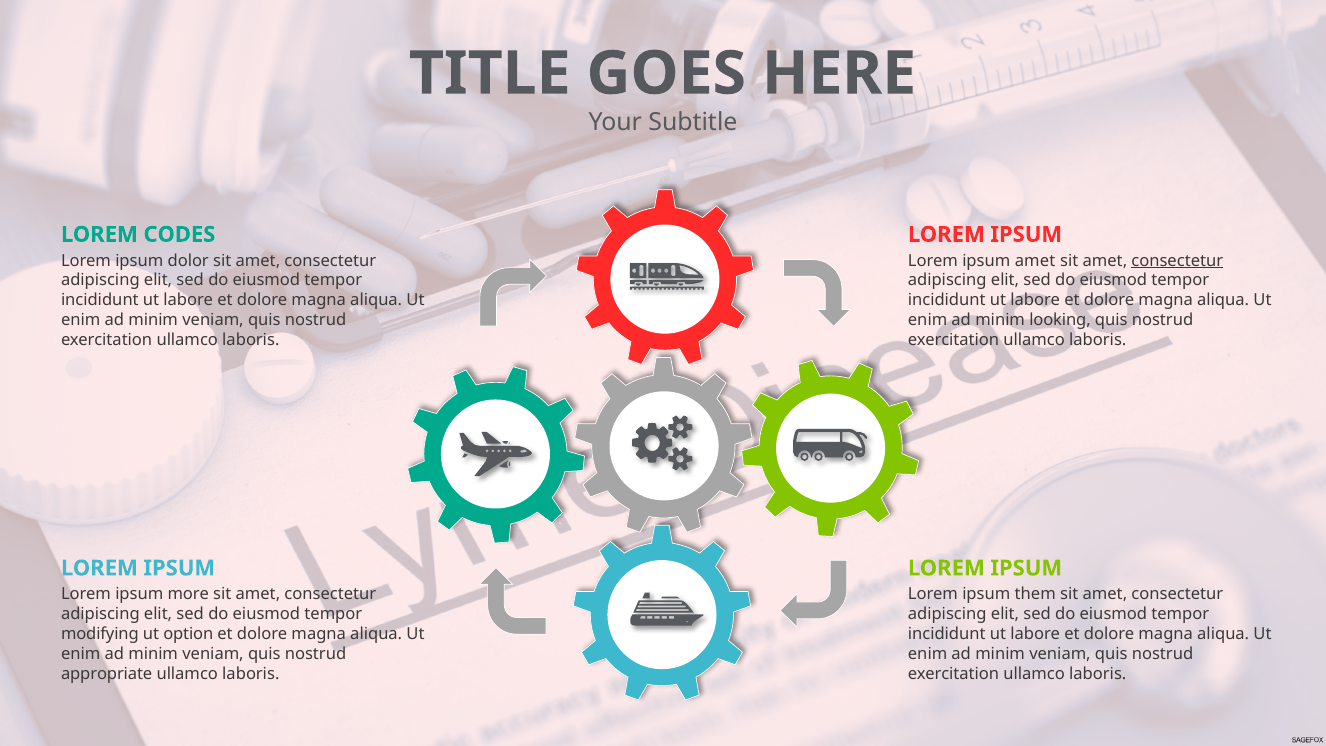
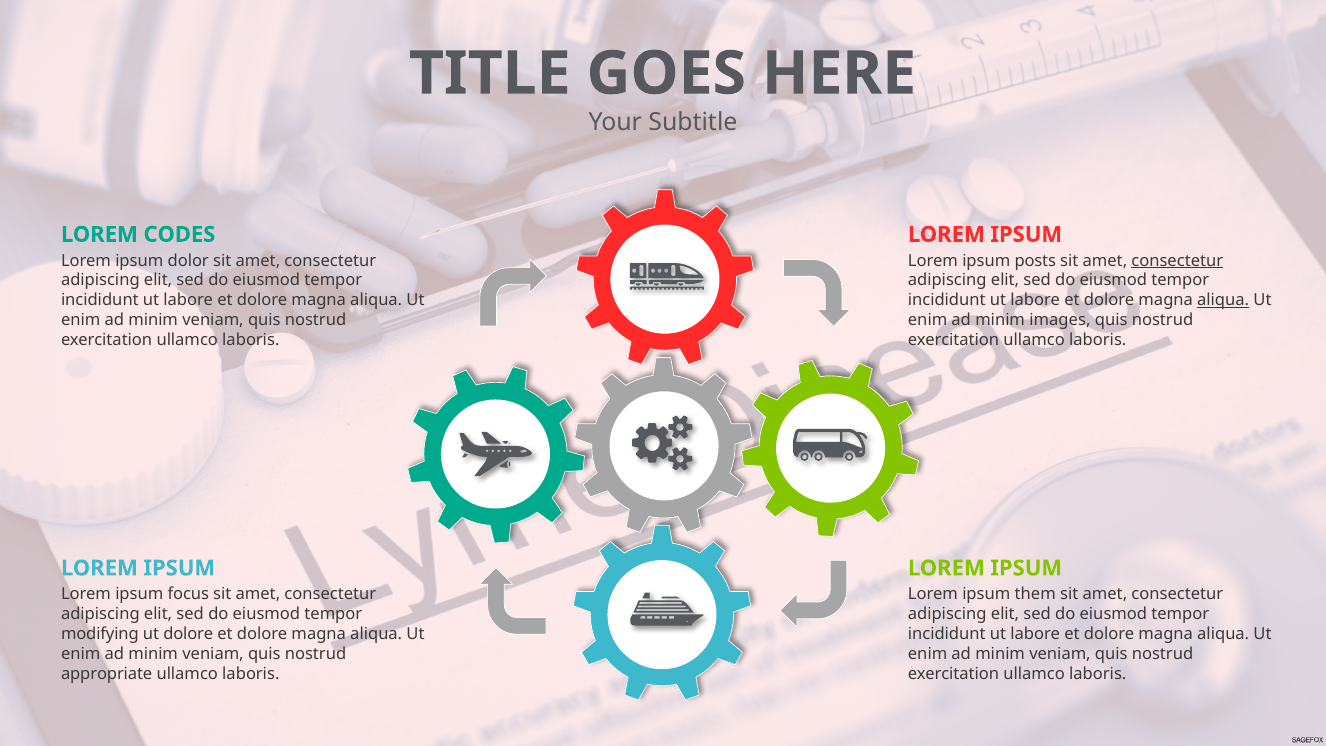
ipsum amet: amet -> posts (1035, 261)
aliqua underline: none -> present (1223, 300)
looking: looking -> images (1060, 320)
more: more -> focus (188, 594)
ut option: option -> dolore (188, 634)
